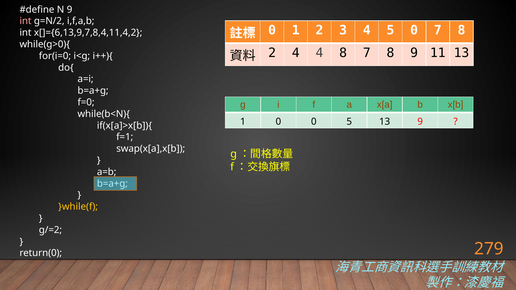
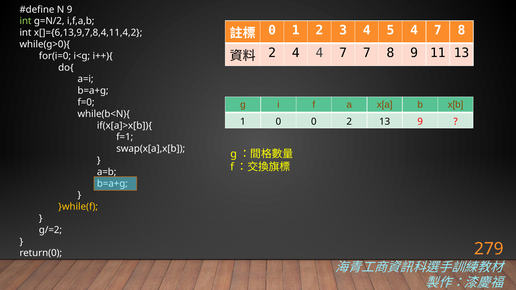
int colour: pink -> light green (26, 21)
5 0: 0 -> 4 (414, 30)
4 4 8: 8 -> 7 (343, 53)
0 5: 5 -> 2 (349, 122)
